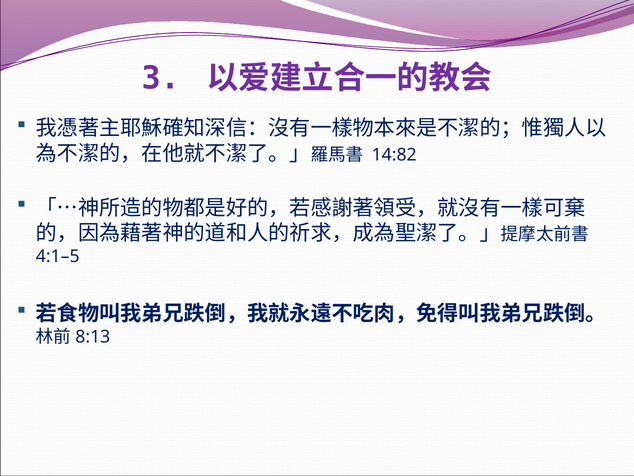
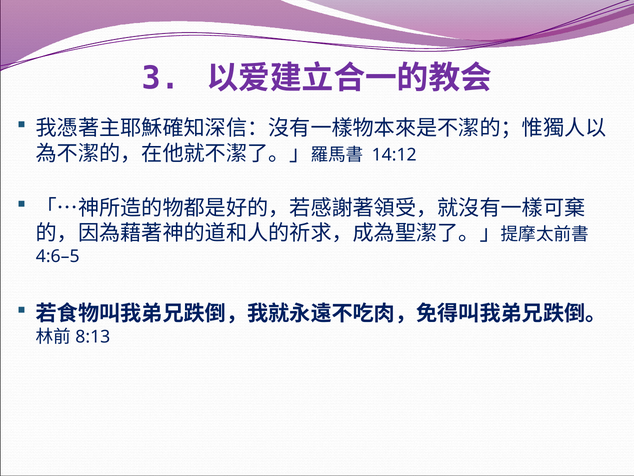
14:82: 14:82 -> 14:12 (394, 155)
4:1–5: 4:1–5 -> 4:6–5 (58, 256)
